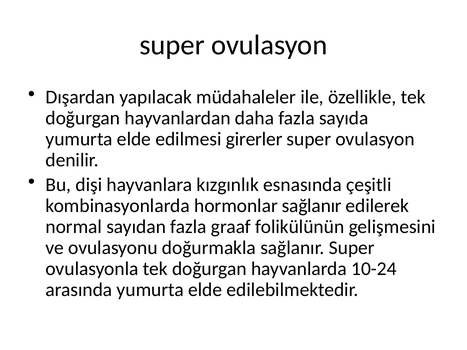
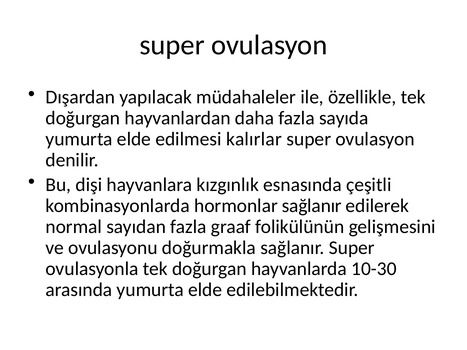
girerler: girerler -> kalırlar (254, 139)
10-24: 10-24 -> 10-30 (374, 269)
